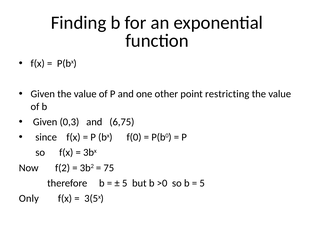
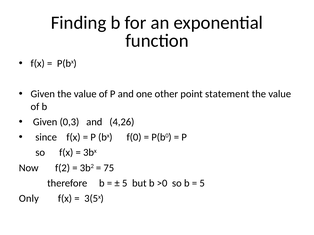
restricting: restricting -> statement (227, 94)
6,75: 6,75 -> 4,26 (122, 122)
